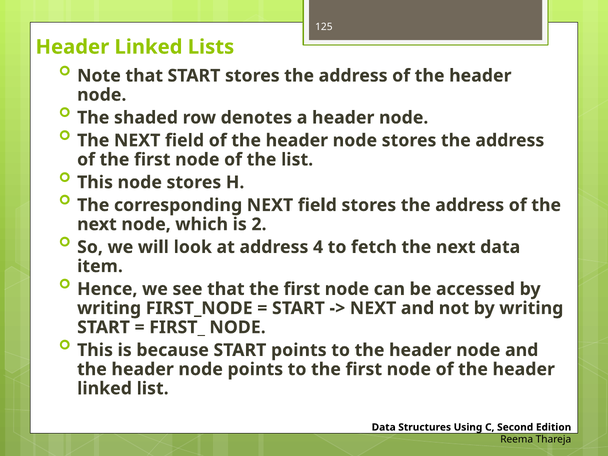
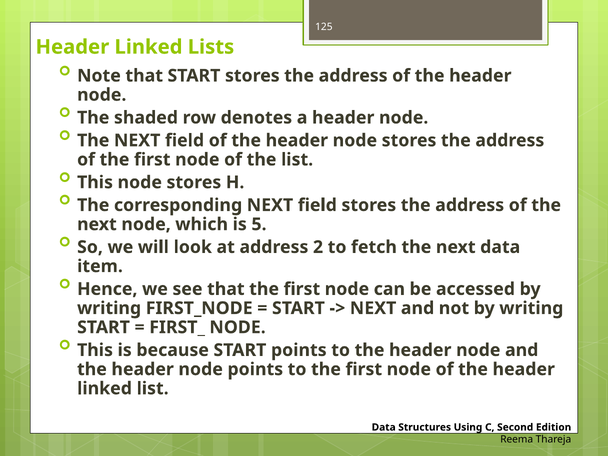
2: 2 -> 5 (259, 224)
4: 4 -> 2 (318, 247)
